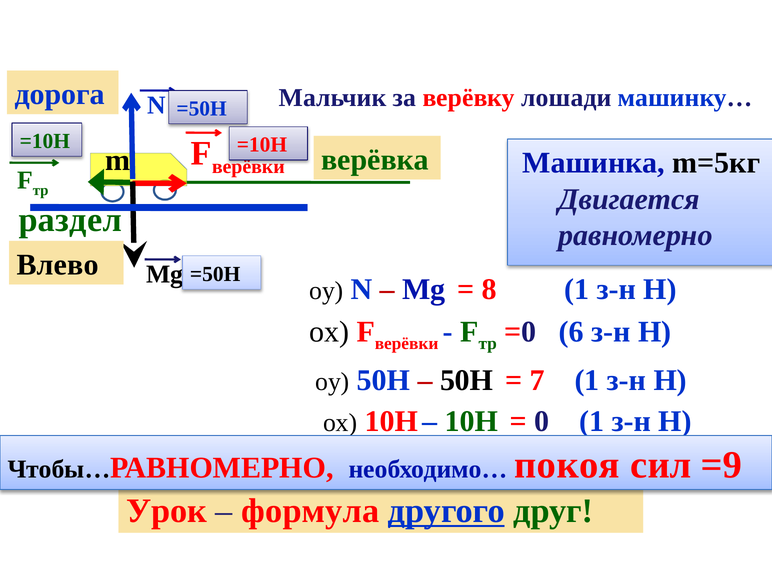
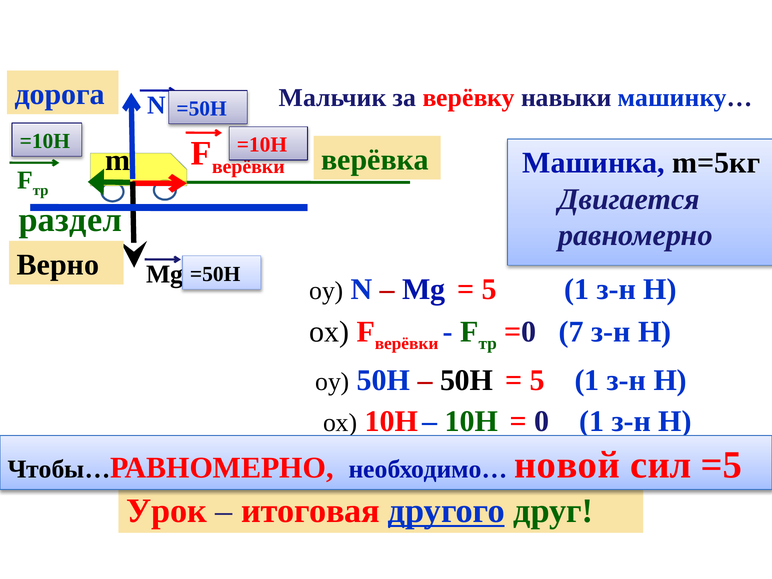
лошади: лошади -> навыки (566, 98)
Влево: Влево -> Верно (58, 265)
8: 8 -> 5 (489, 289)
6: 6 -> 7 (571, 332)
7: 7 -> 5 (537, 380)
покоя: покоя -> новой (567, 465)
=9: =9 -> =5 (722, 465)
формула: формула -> итоговая (311, 511)
